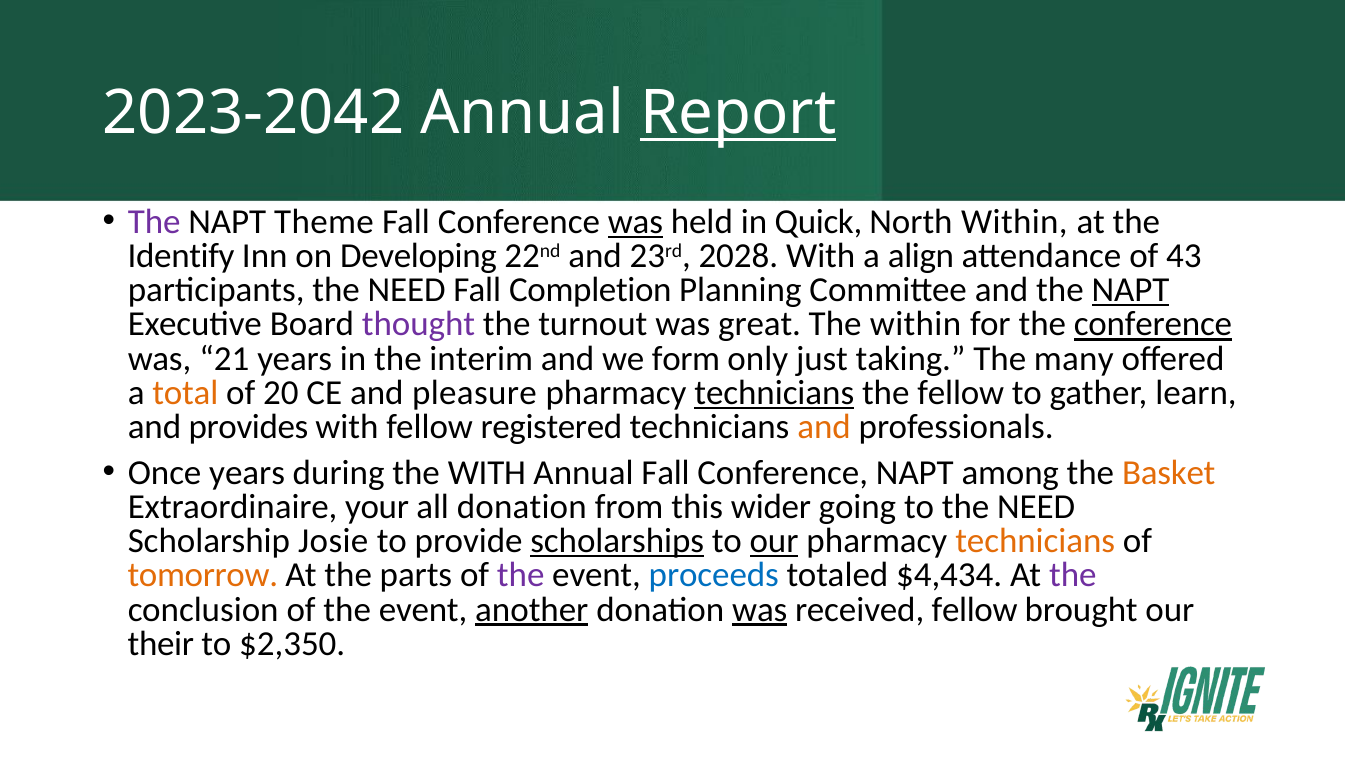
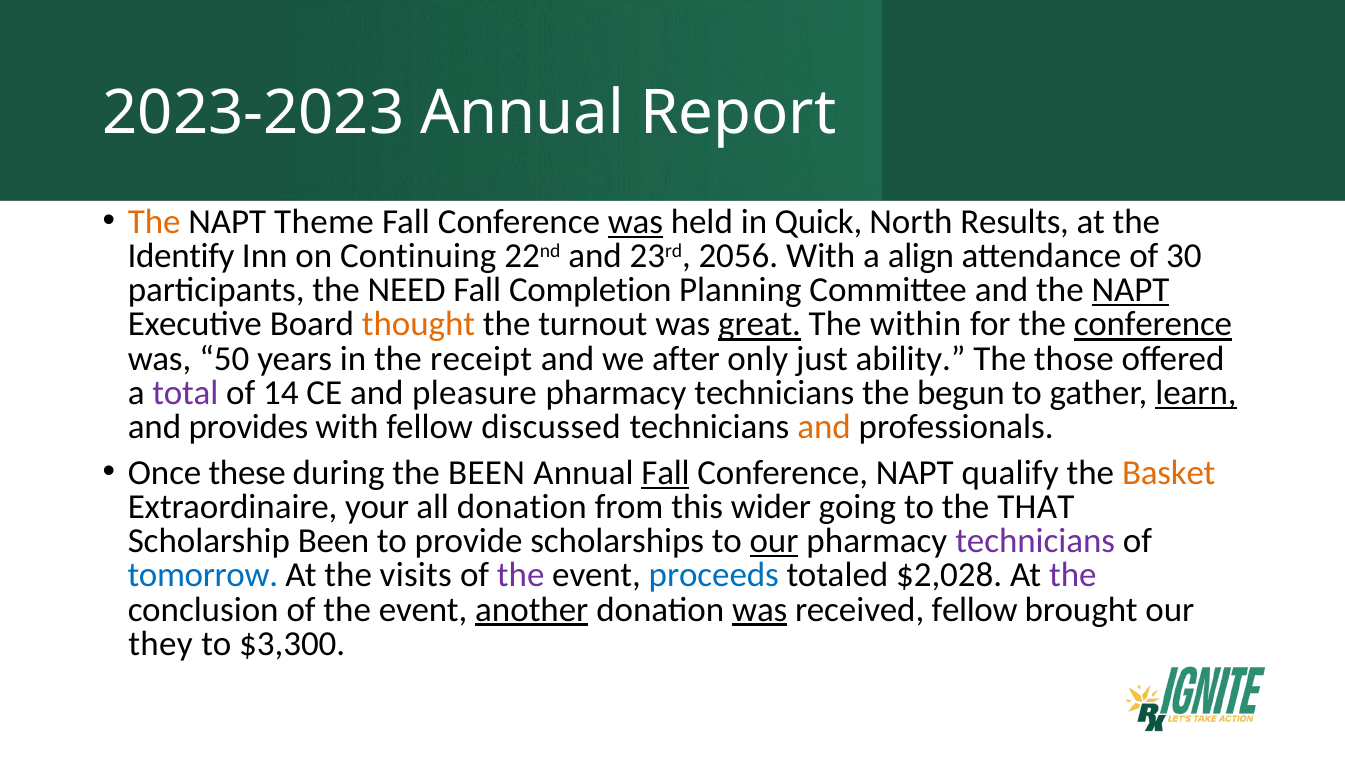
2023-2042: 2023-2042 -> 2023-2023 (253, 113)
Report underline: present -> none (738, 113)
The colour: purple -> orange (154, 222)
North Within: Within -> Results (1015, 222)
Developing: Developing -> Continuing (418, 256)
2028: 2028 -> 2056 (738, 256)
43: 43 -> 30 (1184, 256)
thought colour: purple -> orange (418, 324)
great underline: none -> present (760, 324)
21: 21 -> 50 (224, 358)
interim: interim -> receipt (481, 358)
form: form -> after (686, 358)
taking: taking -> ability (911, 358)
many: many -> those (1074, 358)
total colour: orange -> purple (185, 392)
20: 20 -> 14 (281, 392)
technicians underline: present -> none (774, 392)
the fellow: fellow -> begun (961, 392)
learn underline: none -> present (1196, 392)
registered: registered -> discussed (551, 426)
Once years: years -> these (247, 473)
the WITH: WITH -> BEEN (487, 473)
Fall underline: none -> present (666, 473)
among: among -> qualify (1010, 473)
to the NEED: NEED -> THAT (1036, 507)
Scholarship Josie: Josie -> Been (334, 541)
scholarships underline: present -> none (617, 541)
technicians colour: orange -> purple (1035, 541)
tomorrow colour: orange -> blue (203, 575)
parts: parts -> visits (416, 575)
$4,434: $4,434 -> $2,028 (949, 575)
their: their -> they (160, 643)
$2,350: $2,350 -> $3,300 (292, 643)
